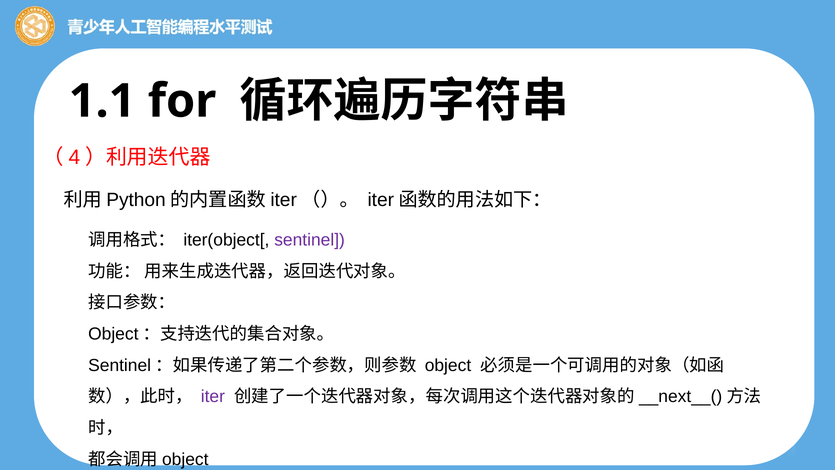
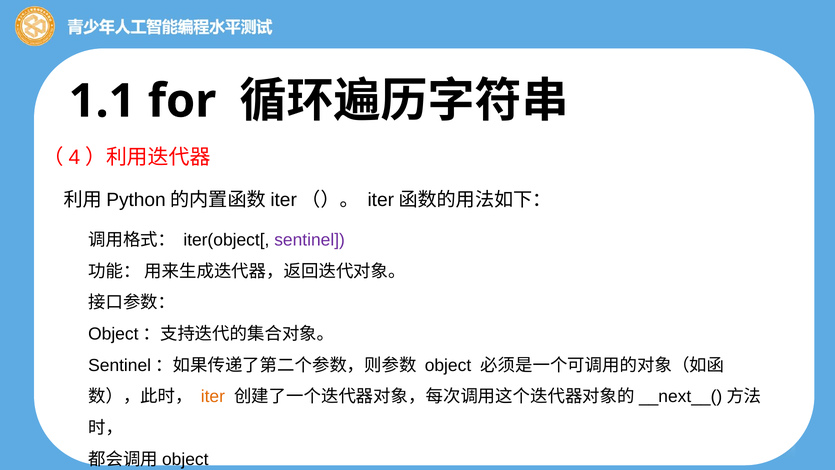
iter colour: purple -> orange (213, 396)
